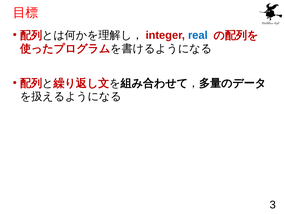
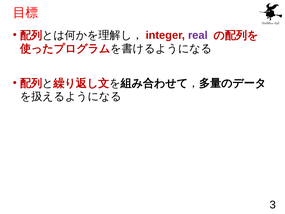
real colour: blue -> purple (198, 35)
